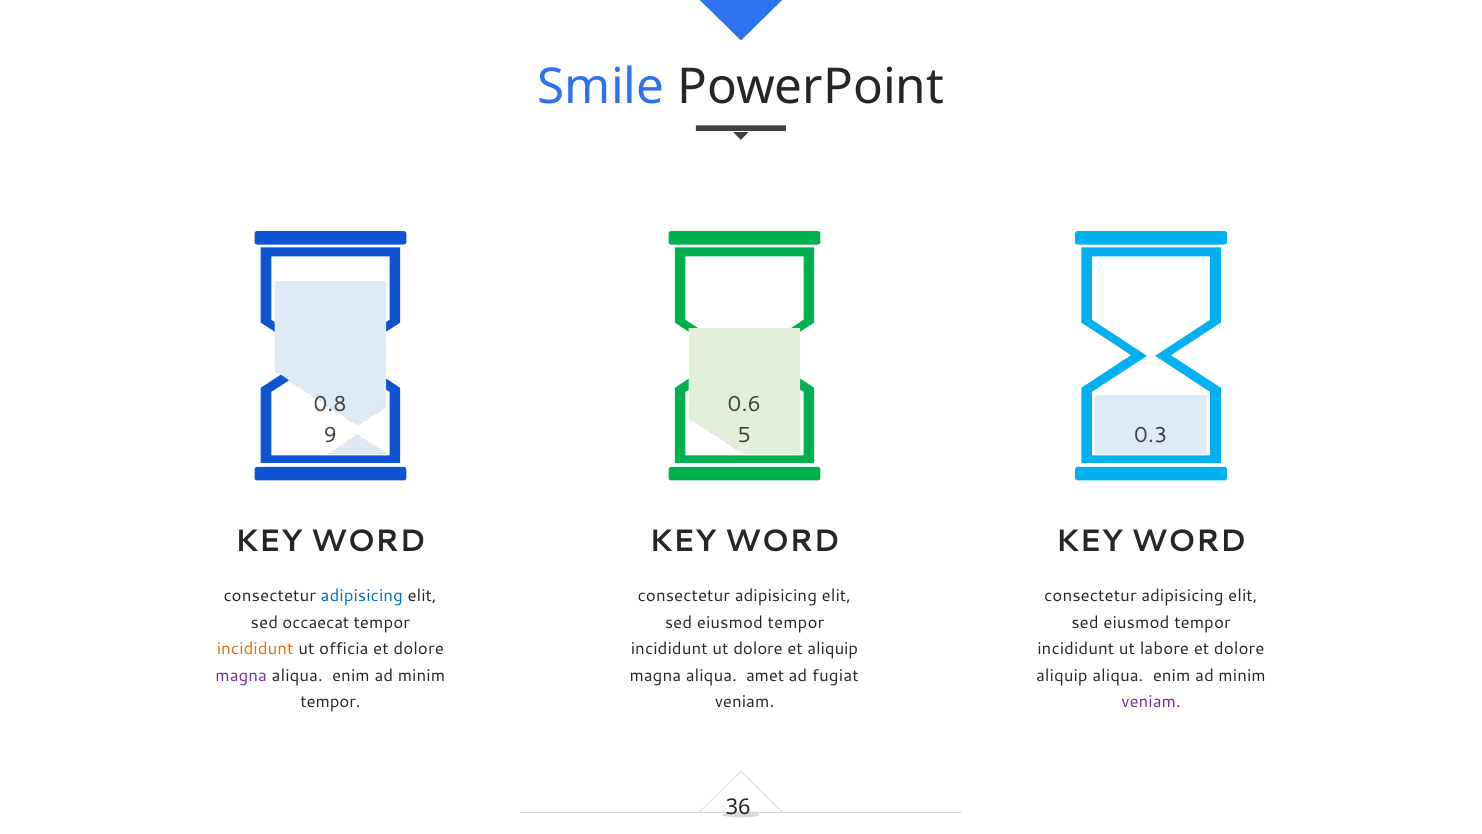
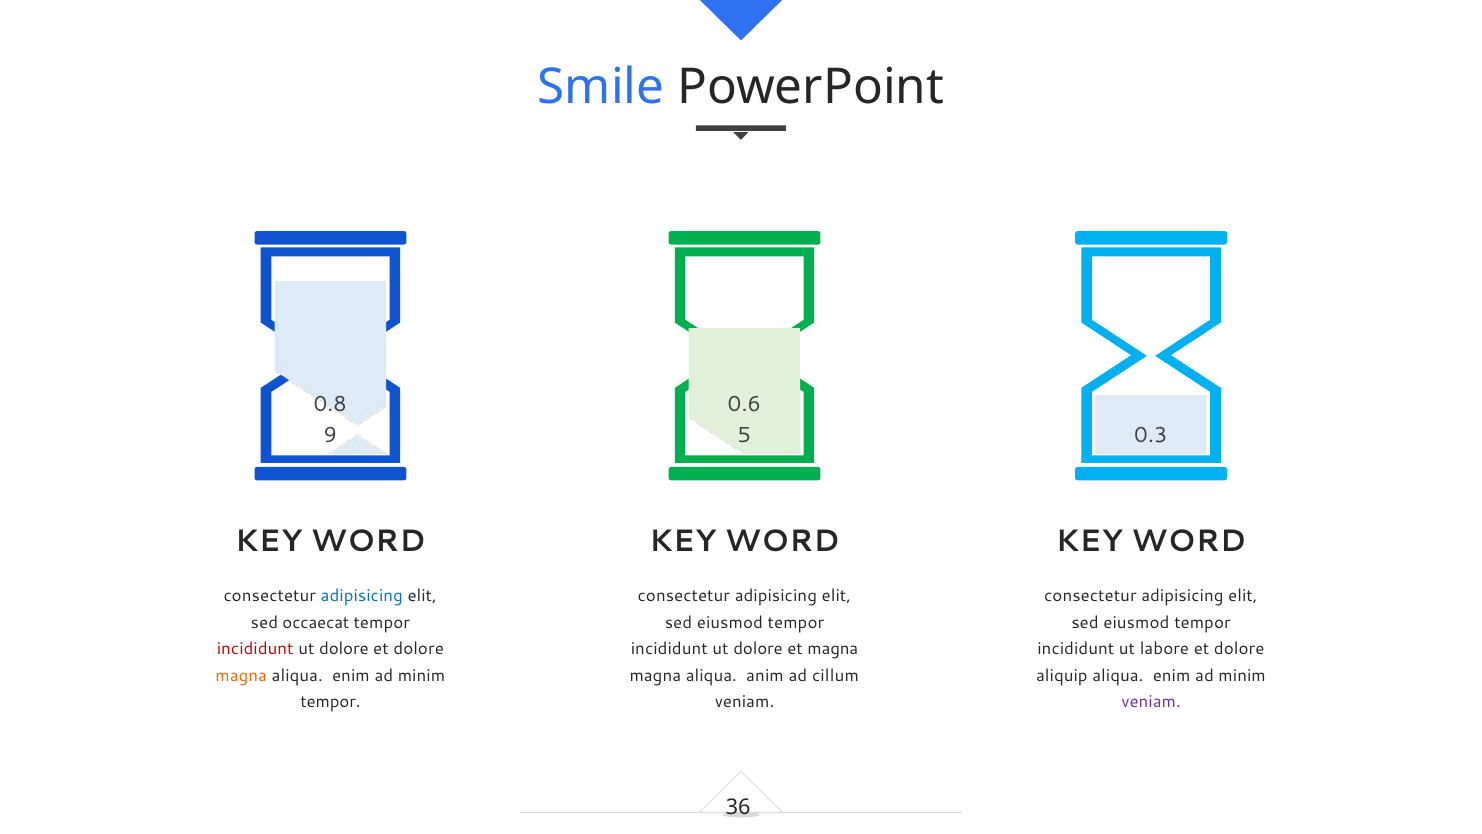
incididunt colour: orange -> red (255, 649)
officia: officia -> dolore (344, 649)
et aliquip: aliquip -> magna (833, 649)
magna colour: purple -> orange (241, 675)
amet: amet -> anim (765, 675)
fugiat: fugiat -> cillum (835, 675)
